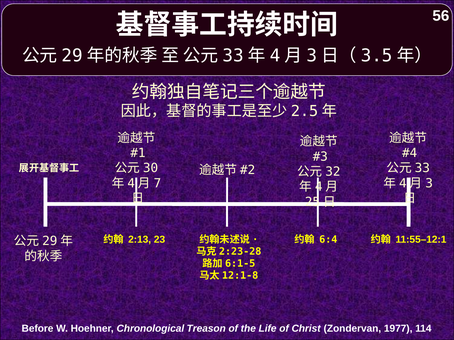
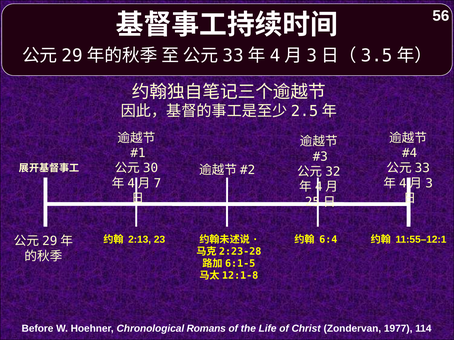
Treason: Treason -> Romans (206, 329)
